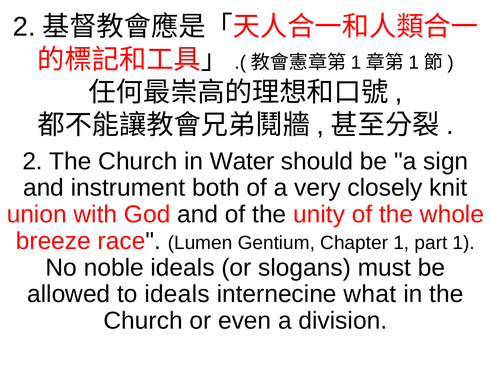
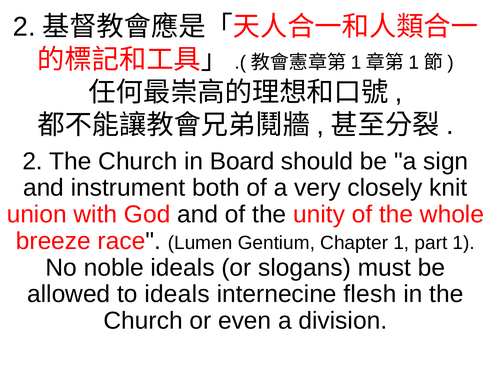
Water: Water -> Board (242, 161)
what: what -> flesh (370, 294)
